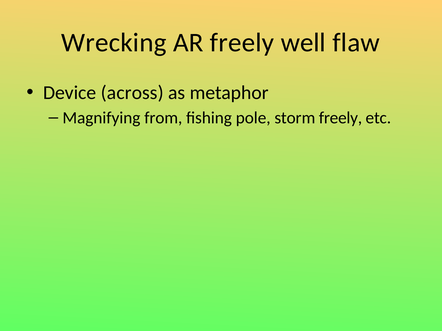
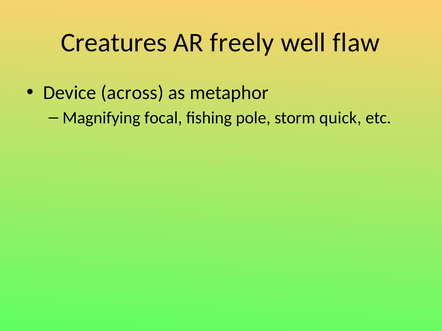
Wrecking: Wrecking -> Creatures (114, 43)
from: from -> focal (163, 118)
storm freely: freely -> quick (340, 118)
